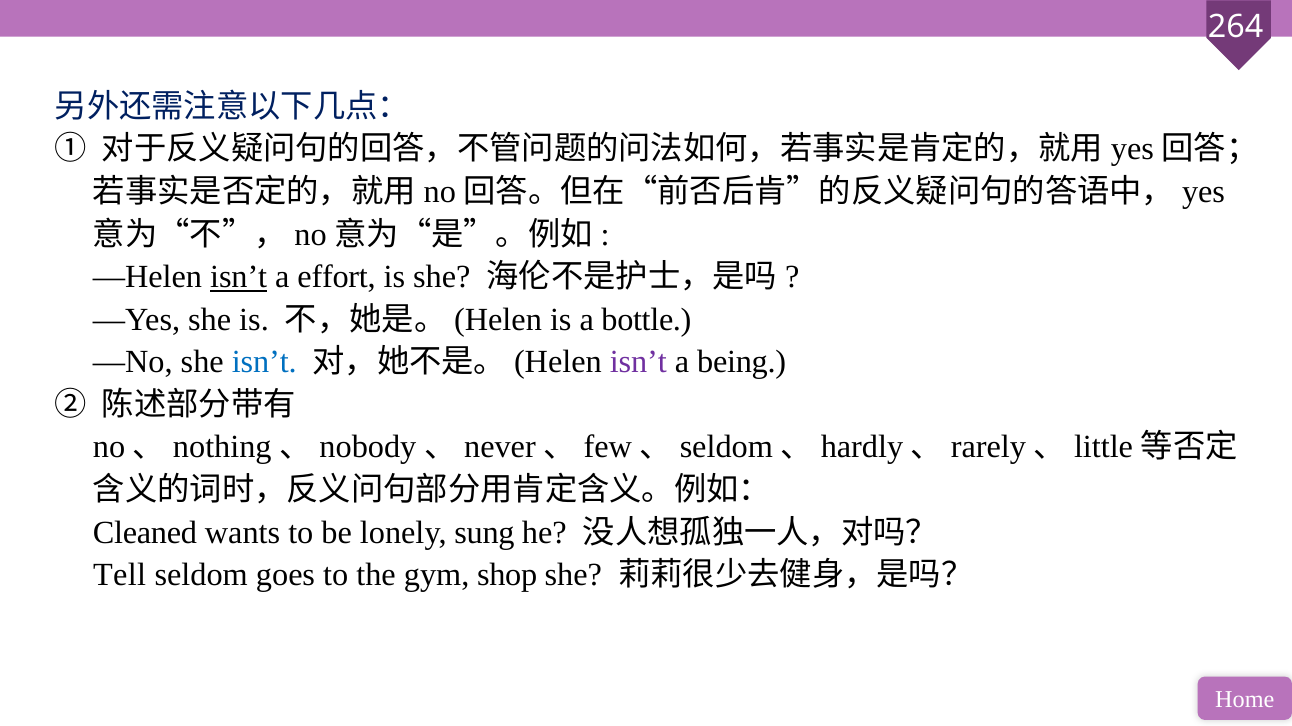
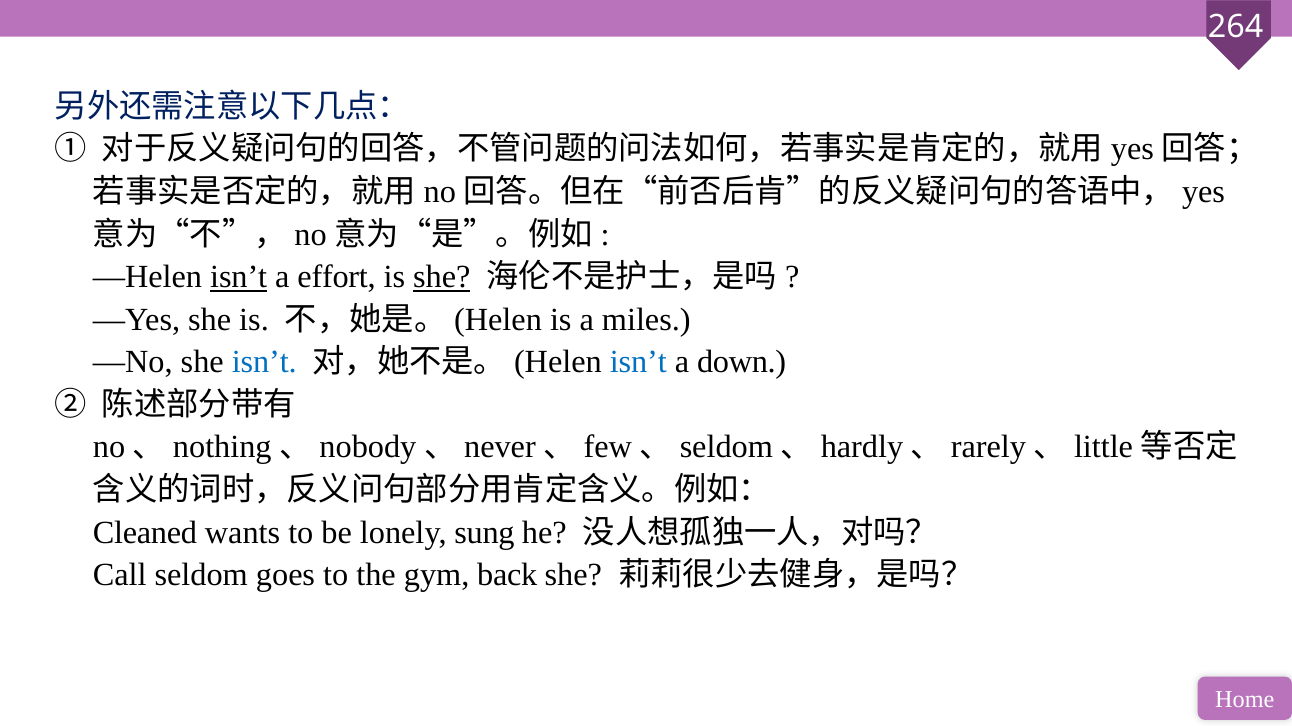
she underline: none -> present (442, 277)
bottle: bottle -> miles (646, 320)
isn’t colour: purple -> blue (638, 363)
being: being -> down (742, 363)
Tell: Tell -> Call (120, 576)
shop: shop -> back (507, 576)
